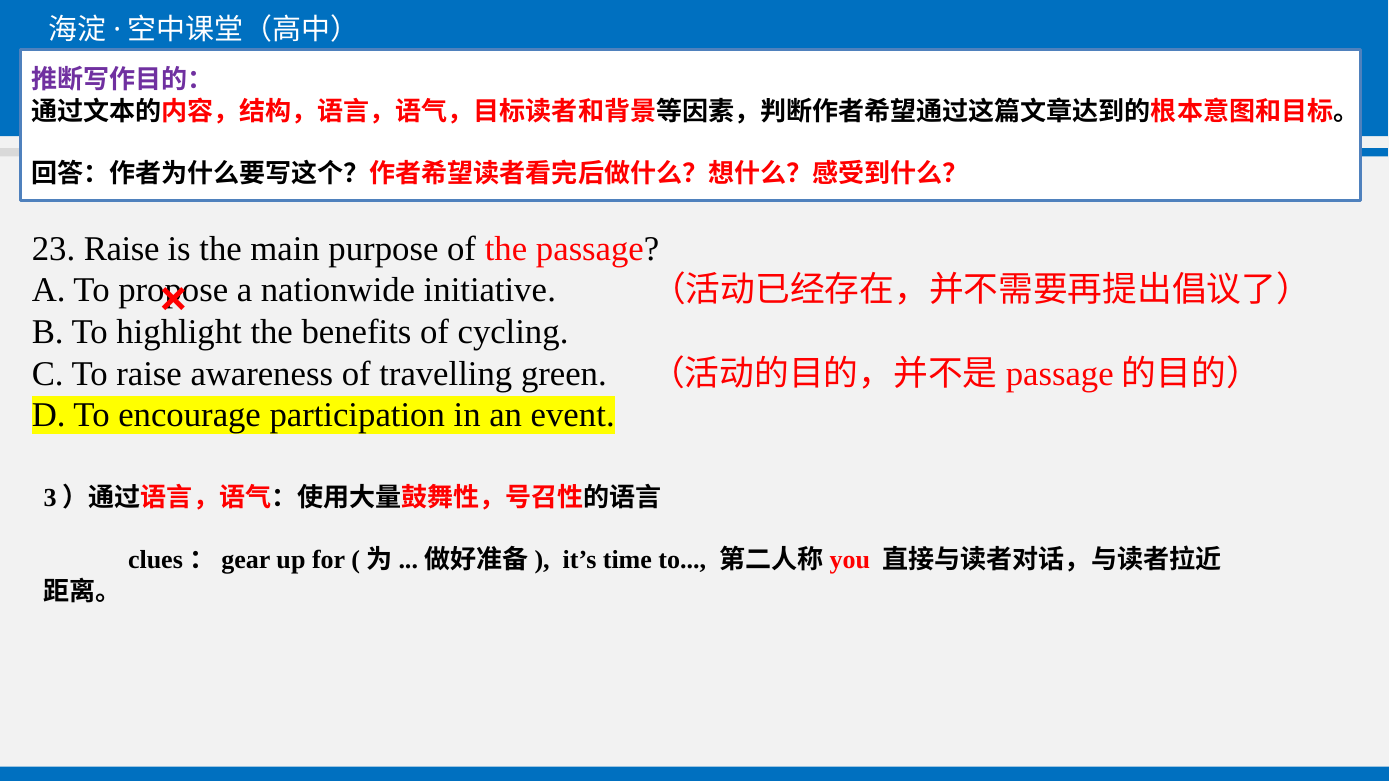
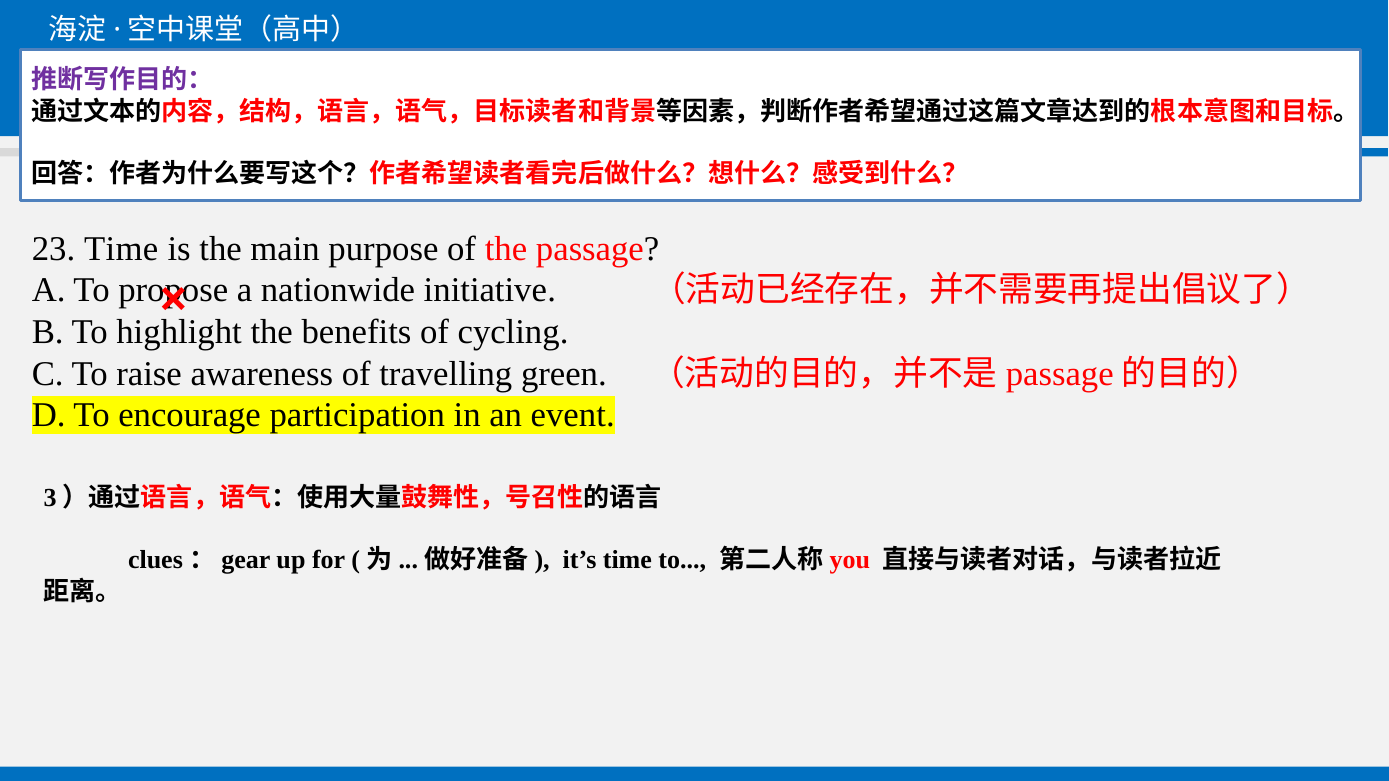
23 Raise: Raise -> Time (121, 249)
